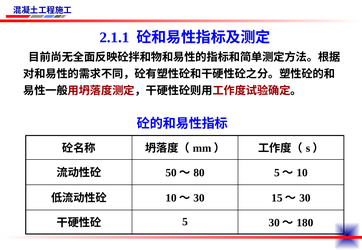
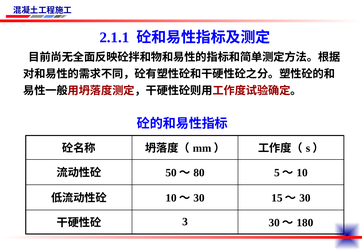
5: 5 -> 3 (185, 222)
